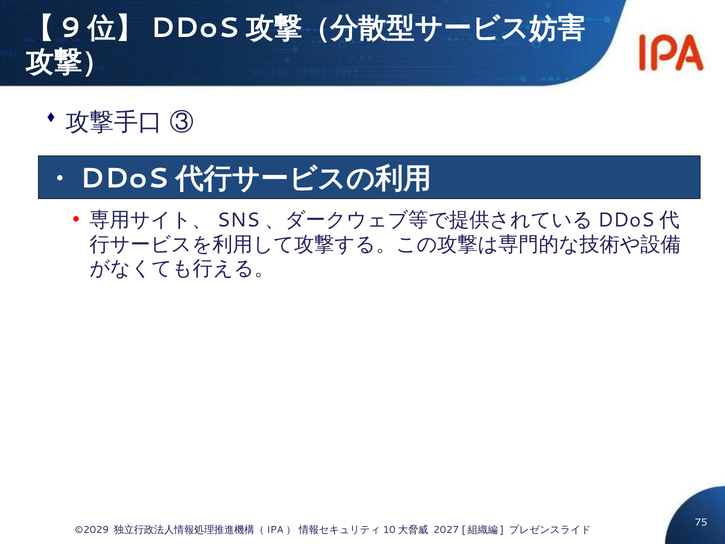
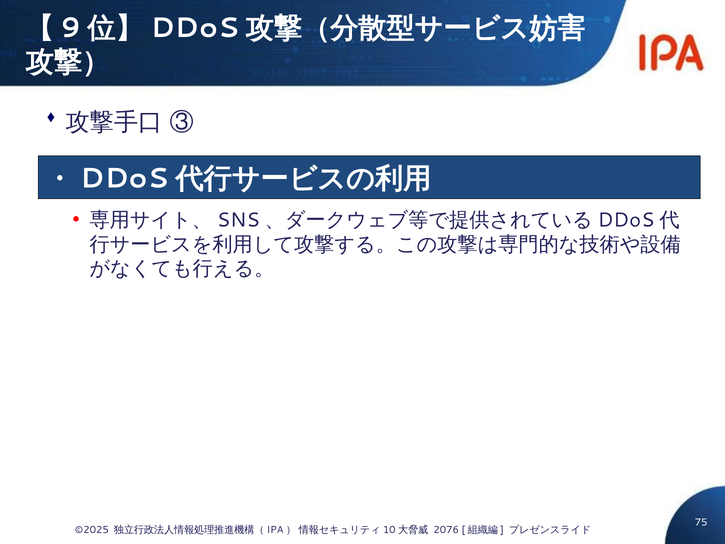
©2029: ©2029 -> ©2025 (92, 530)
2027: 2027 -> 2076 (446, 530)
